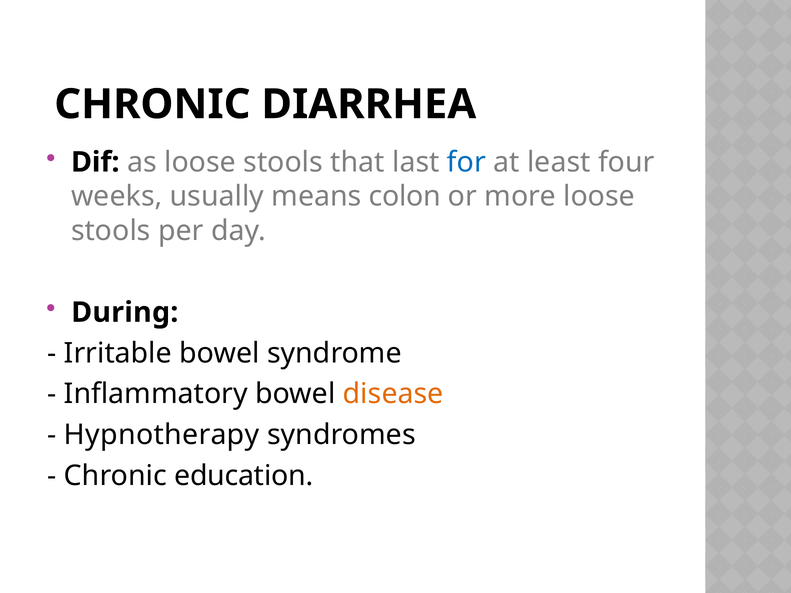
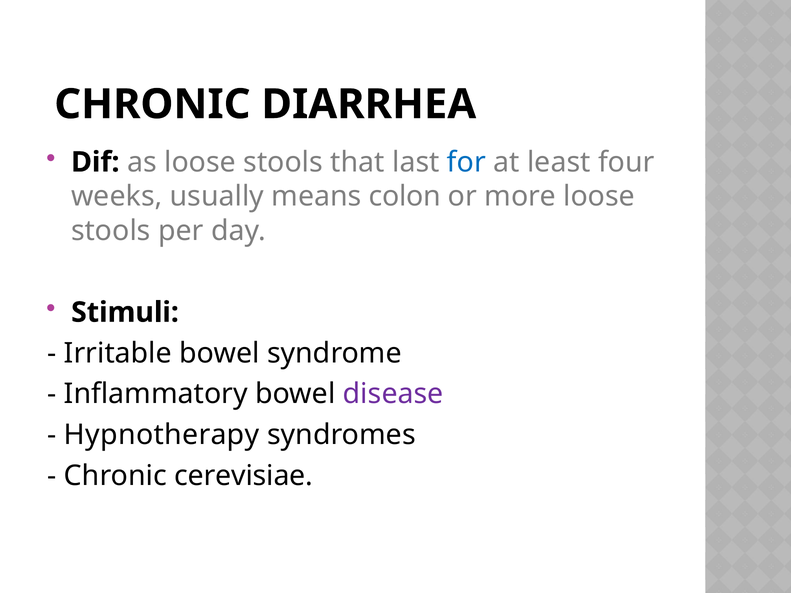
During: During -> Stimuli (125, 312)
disease colour: orange -> purple (393, 394)
education: education -> cerevisiae (244, 476)
